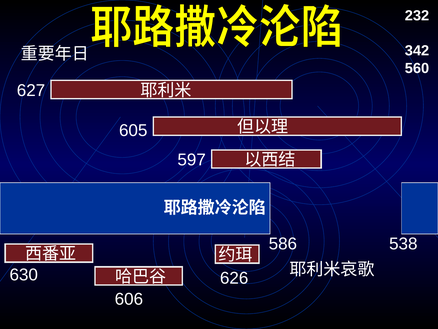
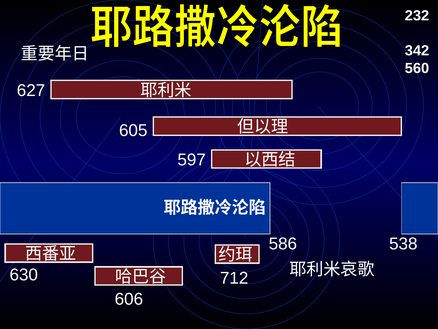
626: 626 -> 712 (234, 278)
